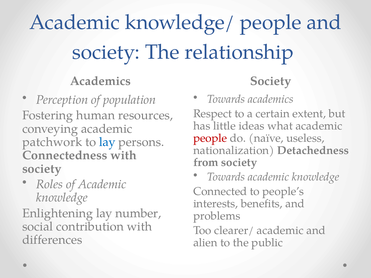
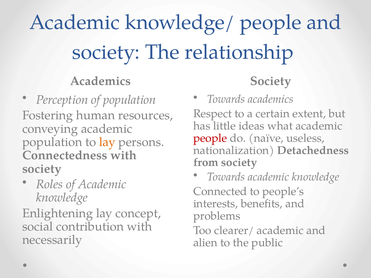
patchwork: patchwork -> population (52, 142)
lay colour: blue -> orange (107, 142)
number: number -> concept (138, 213)
differences: differences -> necessarily (52, 240)
